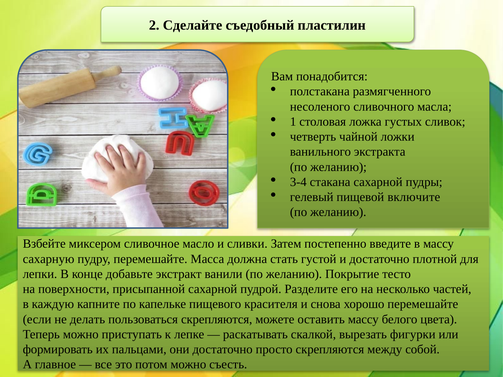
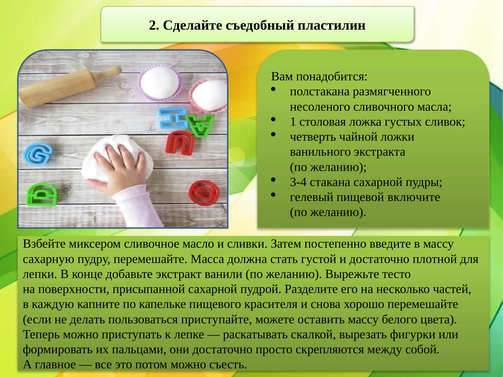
Покрытие: Покрытие -> Вырежьте (352, 274)
пользоваться скрепляются: скрепляются -> приступайте (217, 319)
